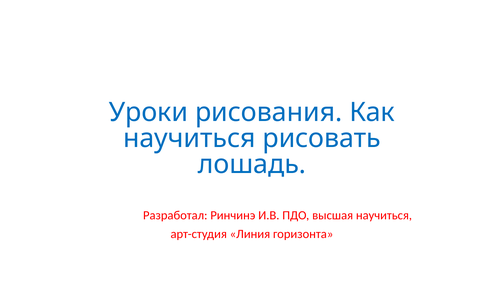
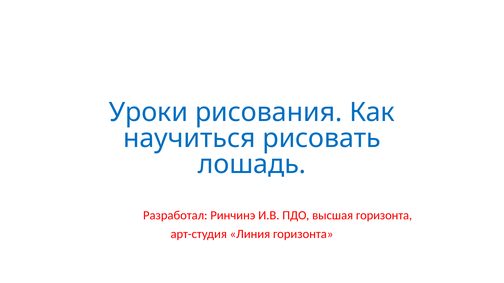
высшая научиться: научиться -> горизонта (384, 216)
